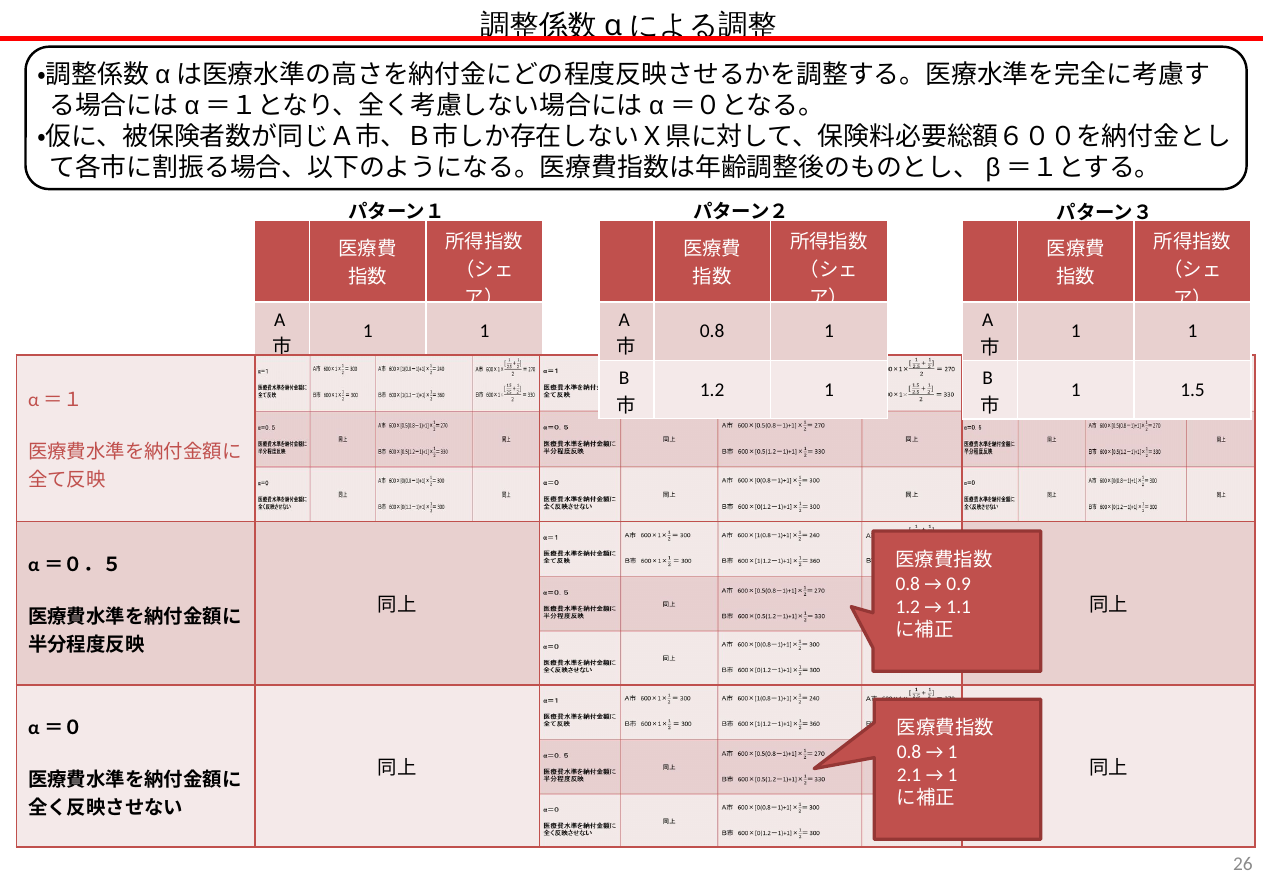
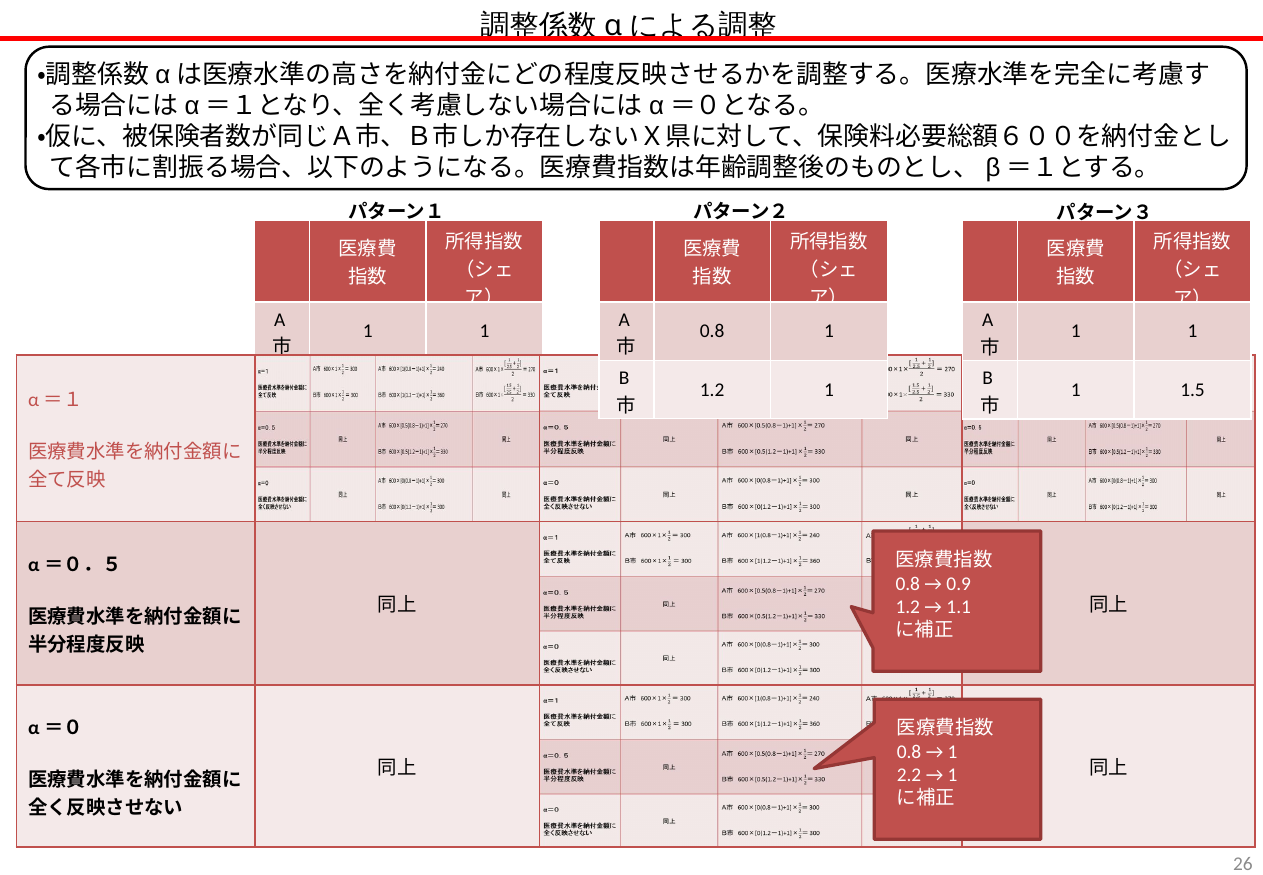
2.1: 2.1 -> 2.2 (909, 775)
